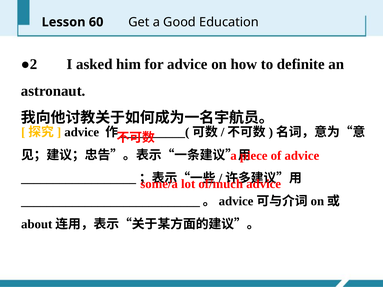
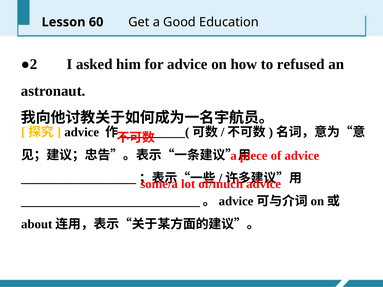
definite: definite -> refused (301, 64)
